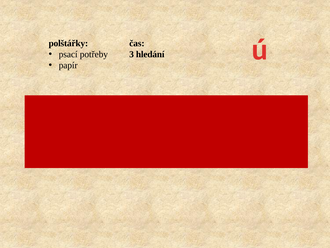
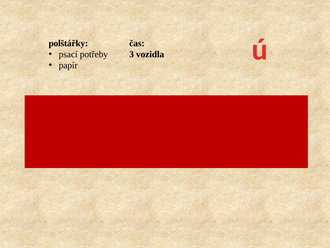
hledání: hledání -> vozidla (150, 54)
